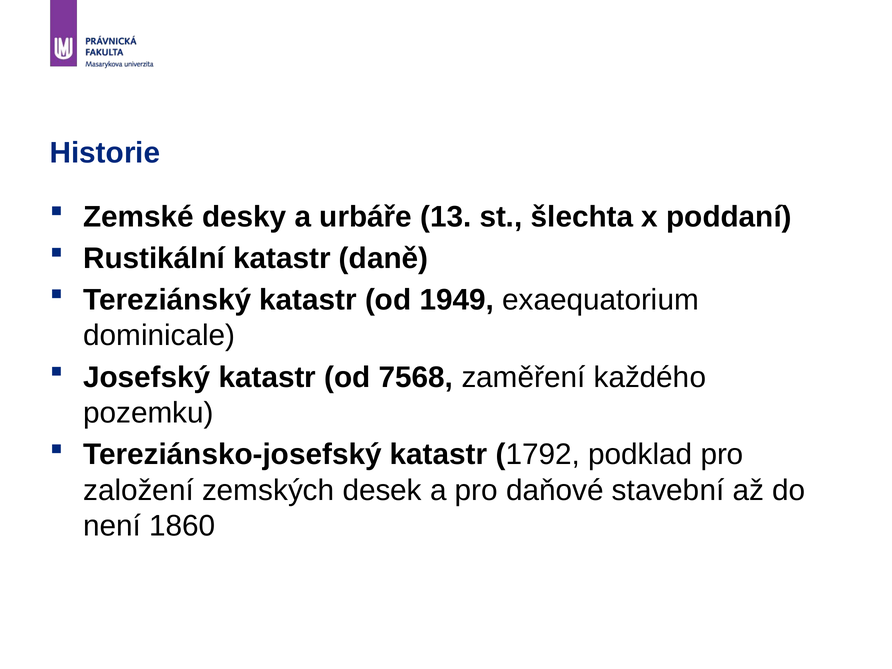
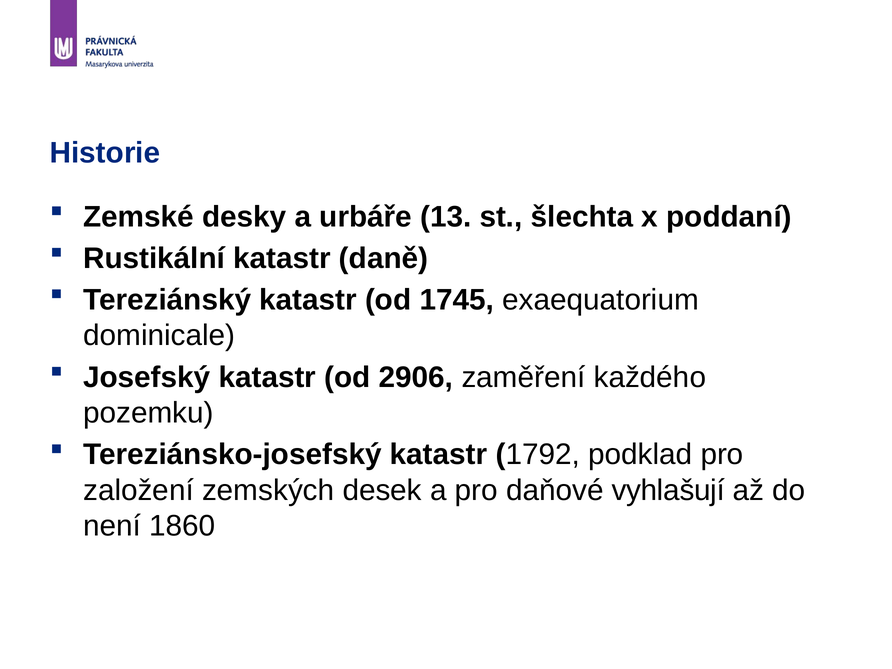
1949: 1949 -> 1745 (457, 300)
7568: 7568 -> 2906 (416, 377)
stavební: stavební -> vyhlašují (668, 490)
